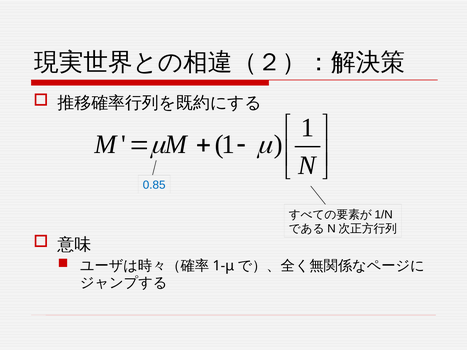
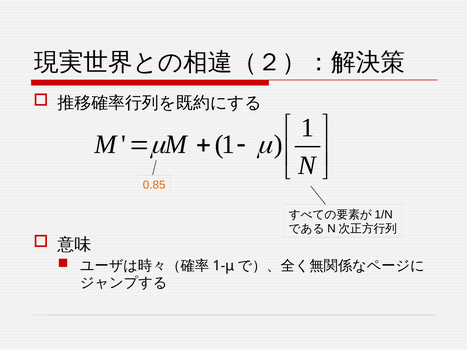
0.85 colour: blue -> orange (154, 185)
